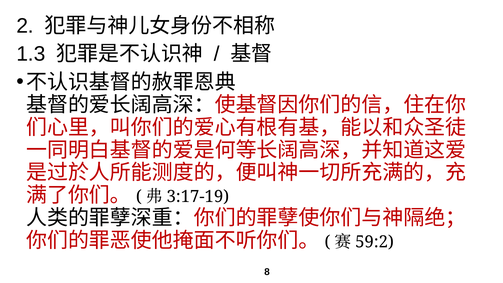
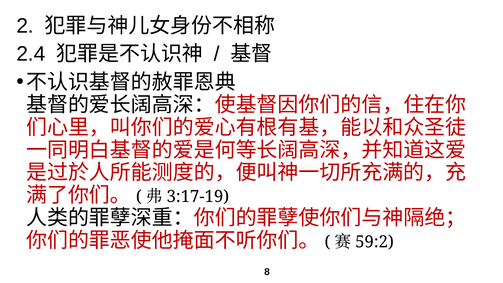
1.3: 1.3 -> 2.4 (31, 54)
